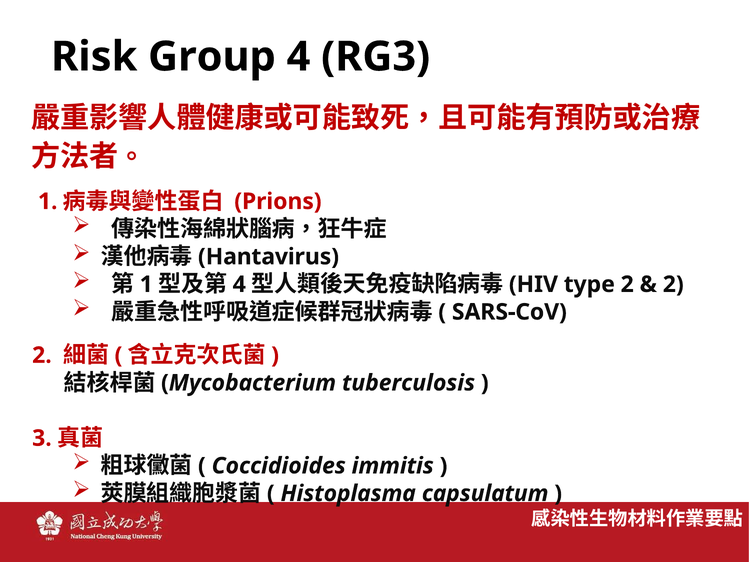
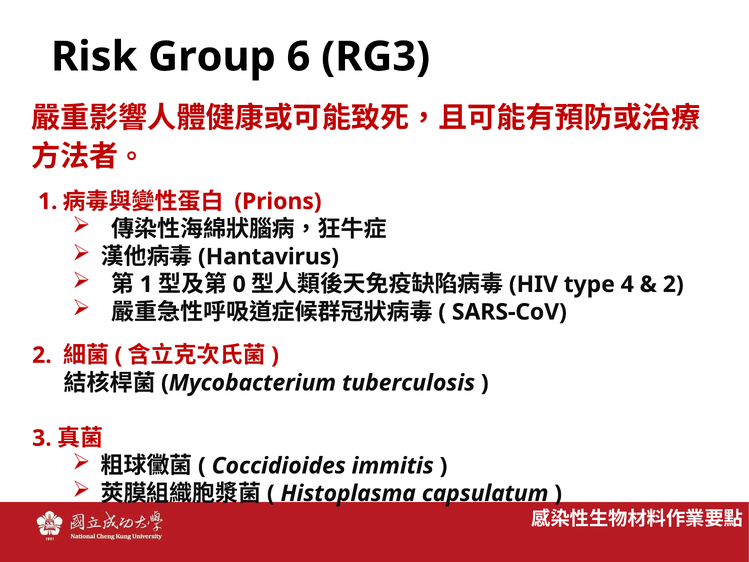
Group 4: 4 -> 6 (298, 57)
4: 4 -> 0 (239, 284)
type 2: 2 -> 4 (627, 284)
